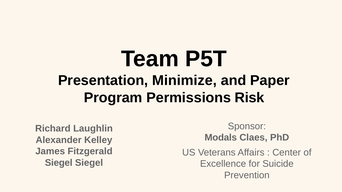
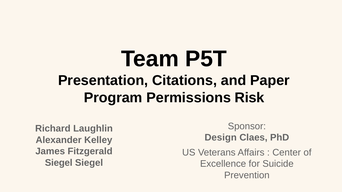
Minimize: Minimize -> Citations (185, 81)
Modals: Modals -> Design (221, 138)
